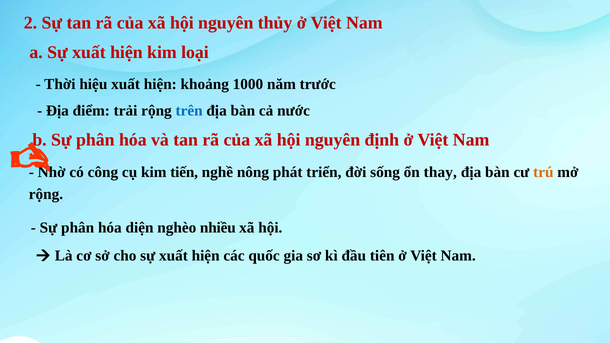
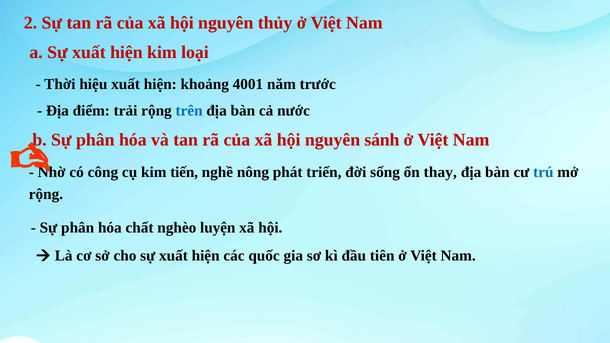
1000: 1000 -> 4001 (248, 84)
định: định -> sánh (382, 140)
trú colour: orange -> blue (543, 172)
diện: diện -> chất (140, 228)
nhiều: nhiều -> luyện (218, 228)
